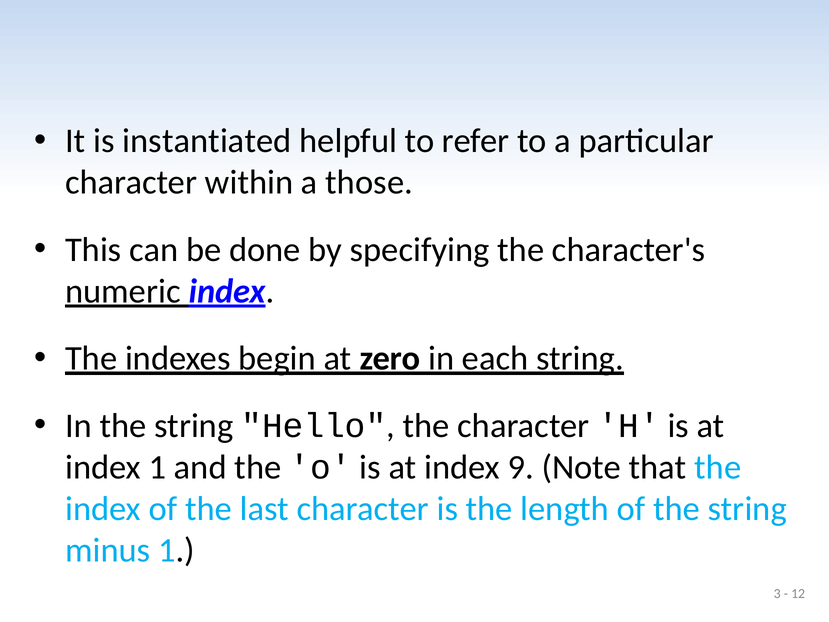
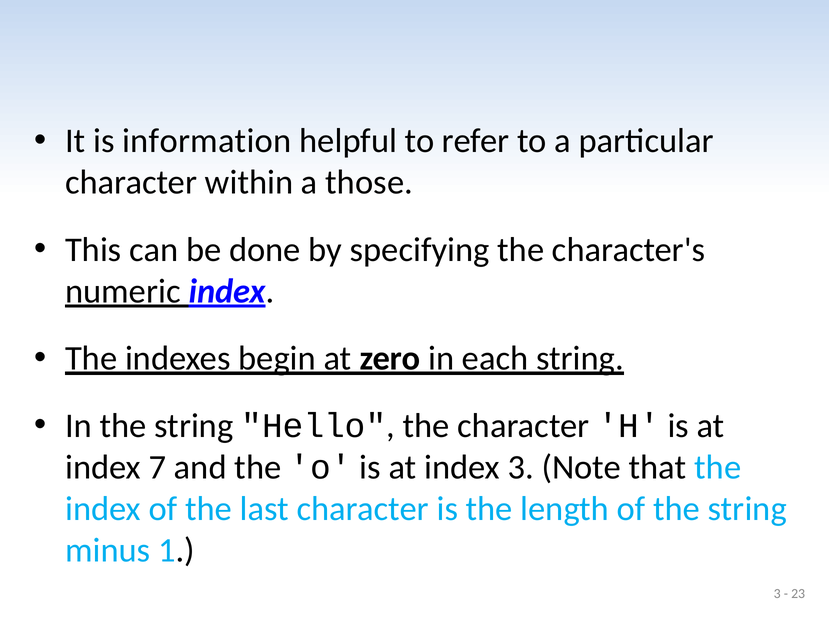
instantiated: instantiated -> information (207, 141)
index 1: 1 -> 7 (157, 467)
index 9: 9 -> 3 (521, 467)
12: 12 -> 23 (798, 594)
